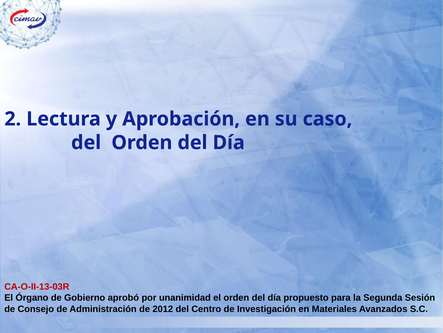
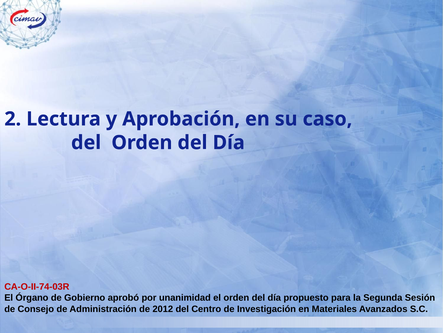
CA-O-II-13-03R: CA-O-II-13-03R -> CA-O-II-74-03R (37, 286)
